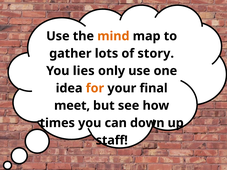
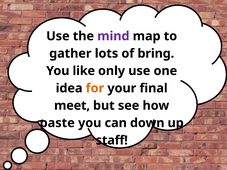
mind colour: orange -> purple (113, 36)
story: story -> bring (156, 54)
lies: lies -> like (84, 71)
times: times -> paste (57, 123)
